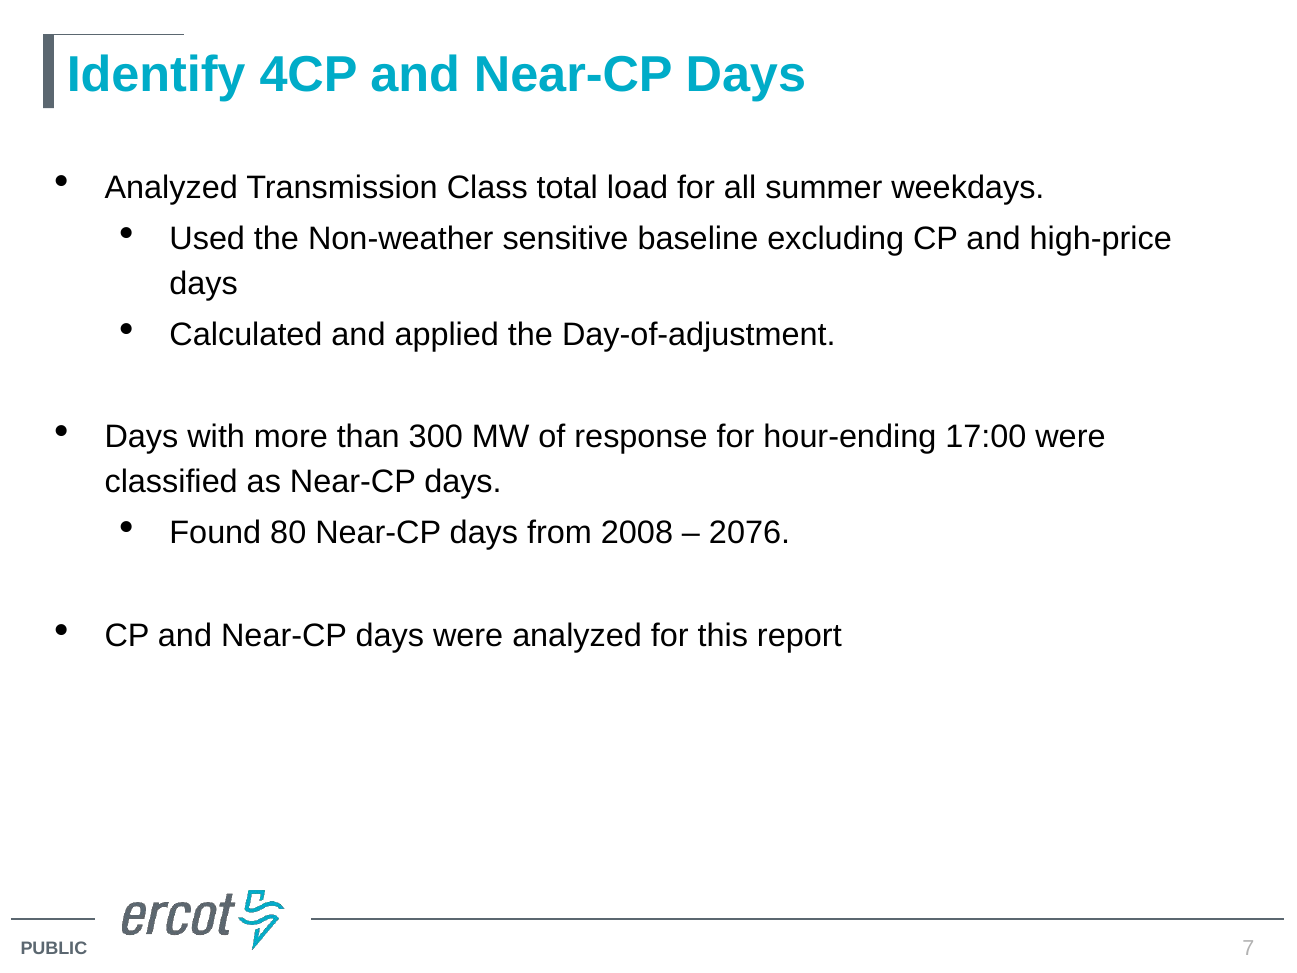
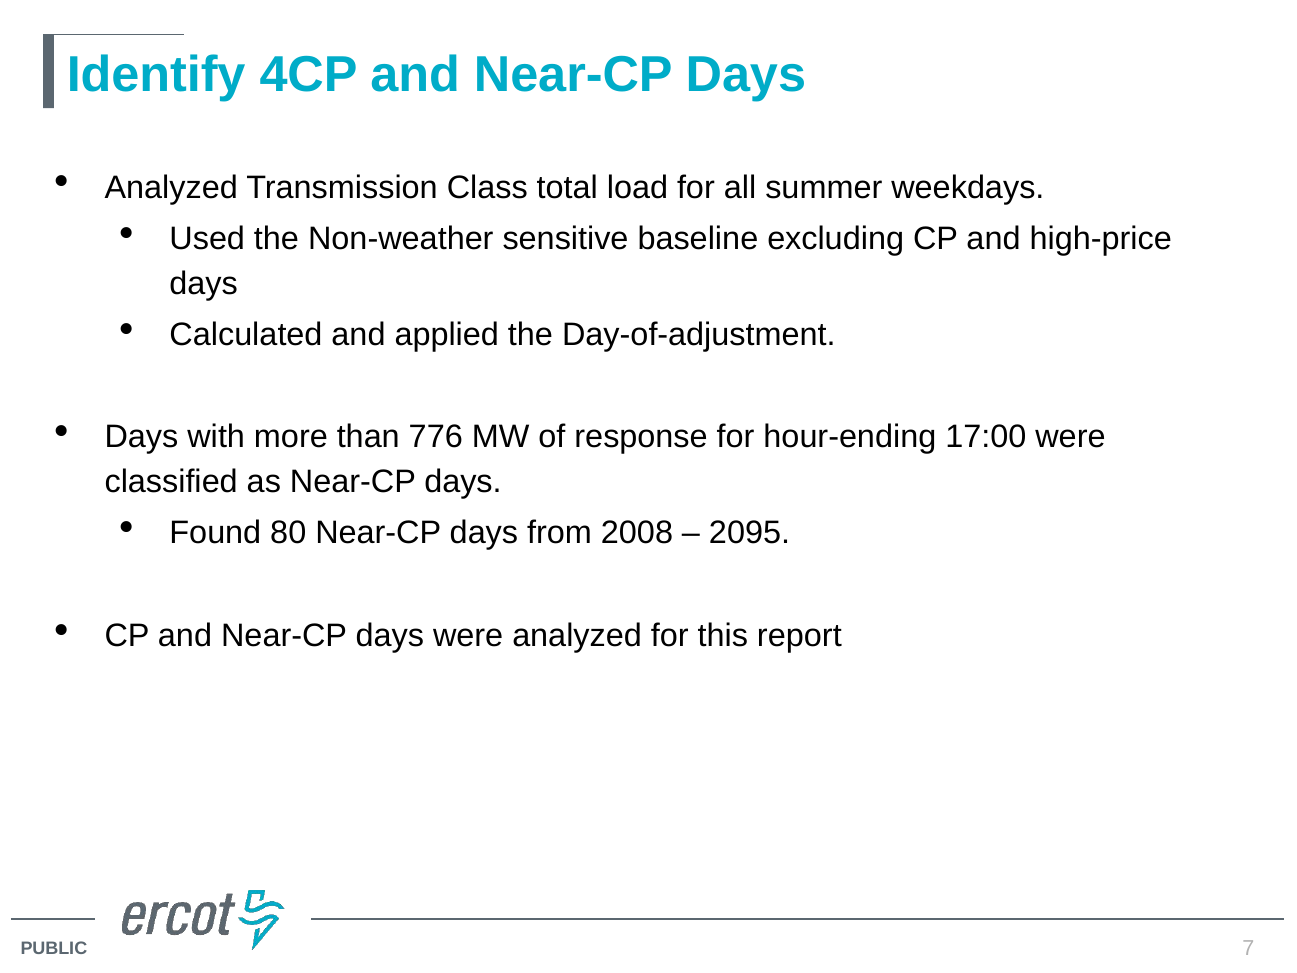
300: 300 -> 776 (436, 437)
2076: 2076 -> 2095 (750, 533)
